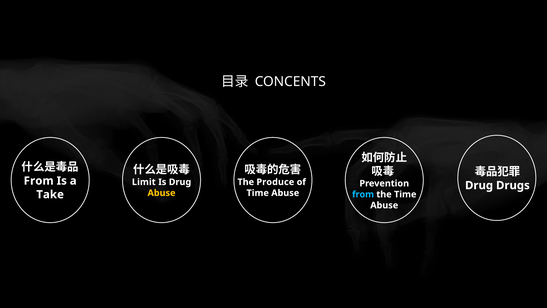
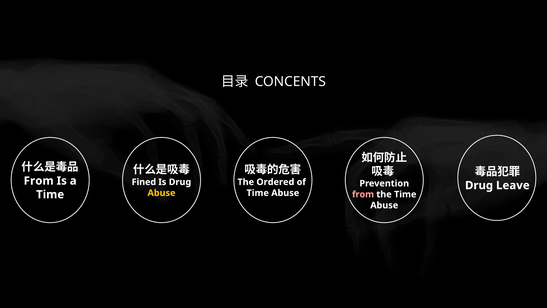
Limit: Limit -> Fined (144, 182)
Produce: Produce -> Ordered (275, 182)
Drugs: Drugs -> Leave (513, 185)
Take: Take -> Time (50, 194)
from colour: light blue -> pink (363, 194)
